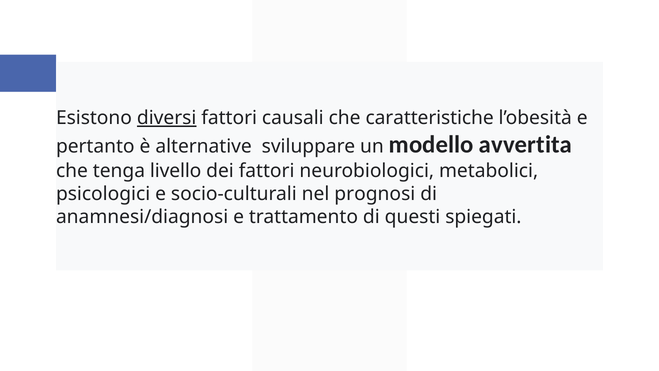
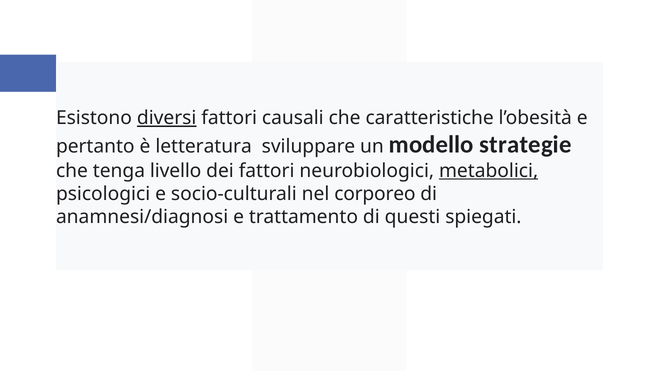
alternative: alternative -> letteratura (204, 146)
avvertita: avvertita -> strategie (525, 145)
metabolici underline: none -> present (489, 171)
prognosi: prognosi -> corporeo (375, 194)
